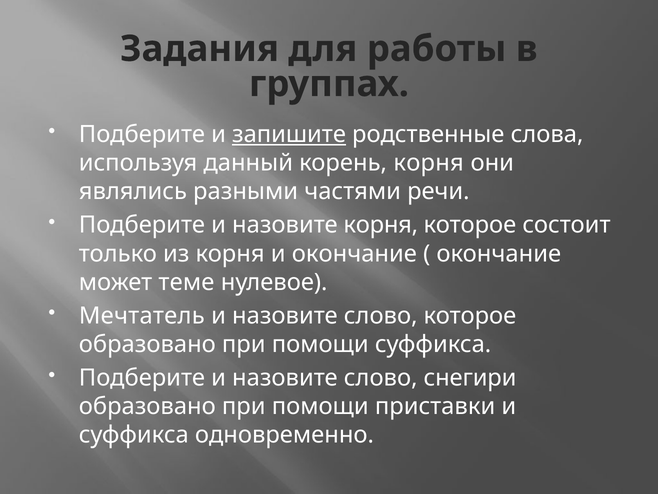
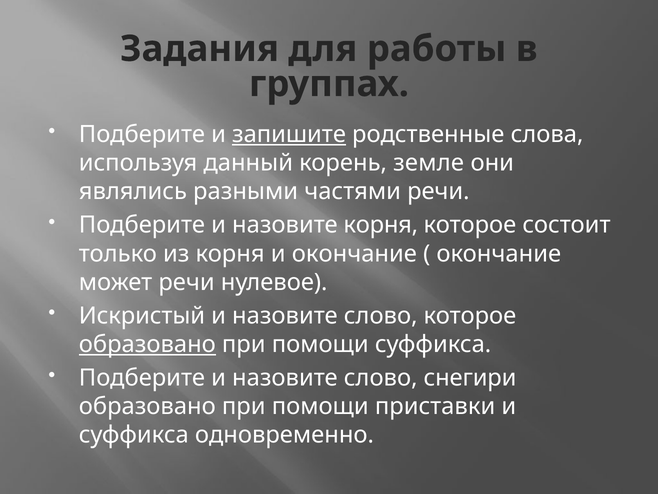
корень корня: корня -> земле (429, 163)
может теме: теме -> речи (187, 282)
Мечтатель: Мечтатель -> Искристый (142, 316)
образовано underline: none -> present (147, 344)
